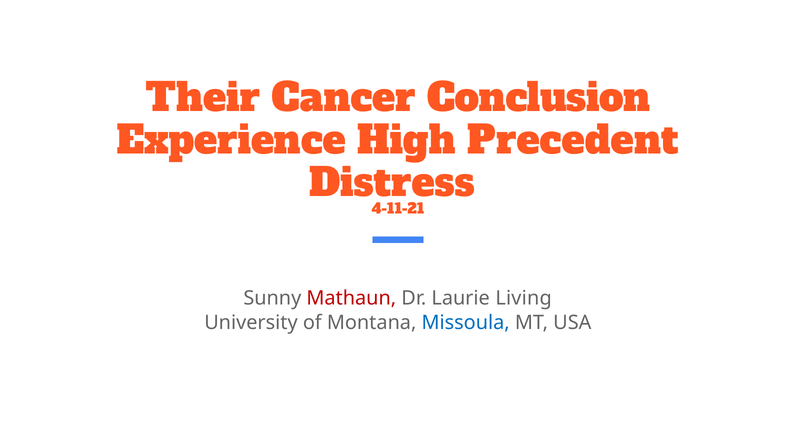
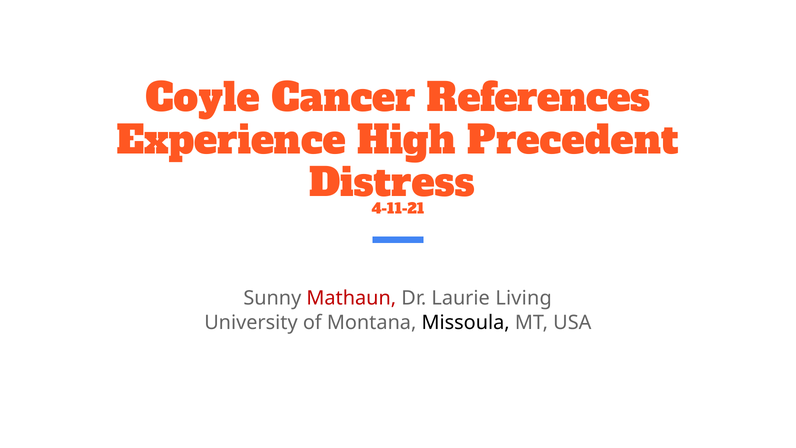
Their: Their -> Coyle (203, 99)
Conclusion: Conclusion -> References (539, 99)
Missoula colour: blue -> black (466, 323)
